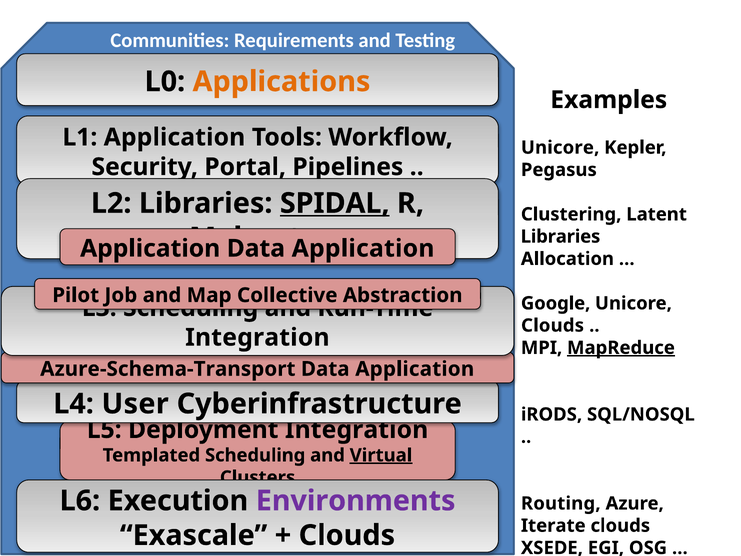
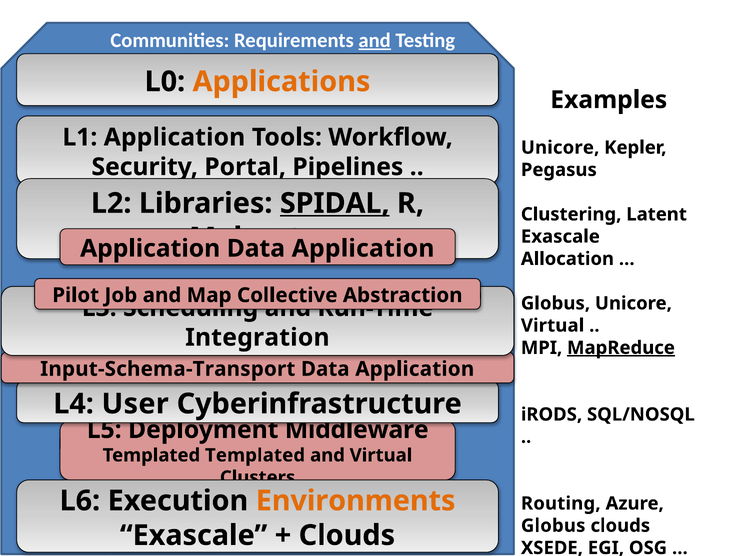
and underline: none -> present (375, 40)
Libraries: Libraries -> Exascale (560, 236)
Google: Google -> Globus (556, 303)
Clouds: Clouds -> Virtual (553, 325)
Azure-Schema-Transport: Azure-Schema-Transport -> Input-Schema-Transport (168, 369)
Deployment Integration: Integration -> Middleware (357, 430)
Templated Scheduling: Scheduling -> Templated (255, 455)
Virtual underline: present -> none (381, 455)
Environments colour: purple -> orange (356, 501)
Iterate: Iterate -> Globus (553, 525)
